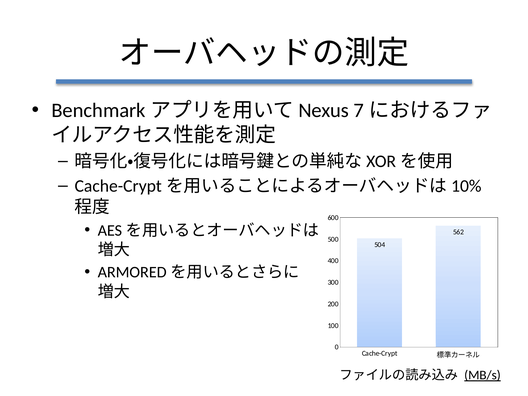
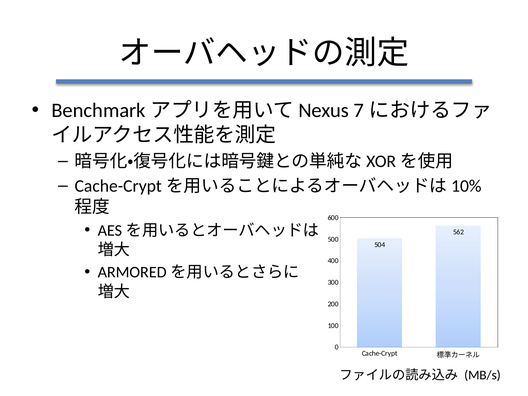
MB/s underline: present -> none (482, 375)
